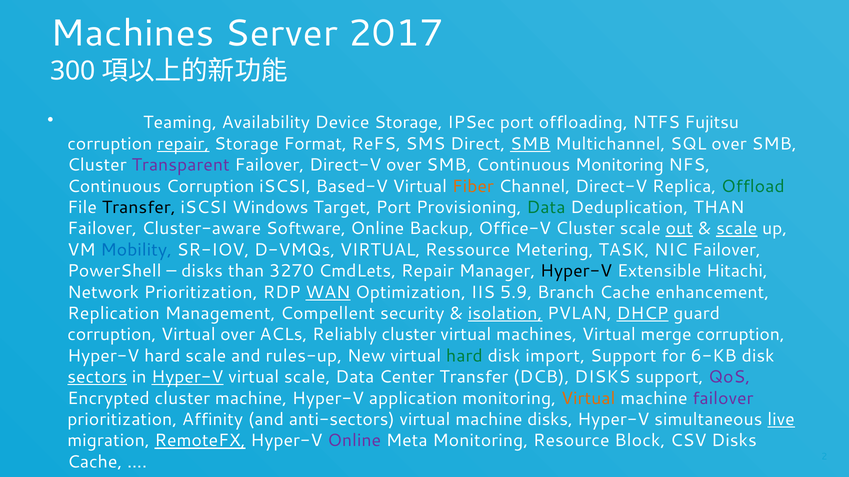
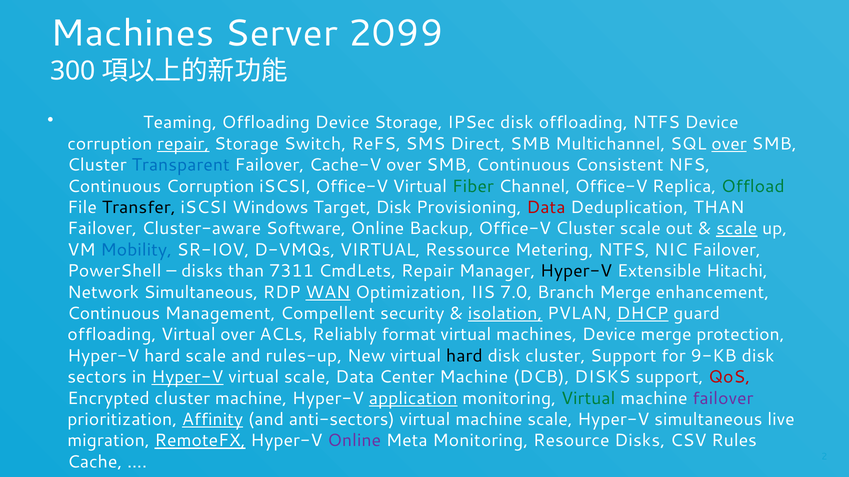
2017: 2017 -> 2099 (396, 33)
Teaming Availability: Availability -> Offloading (266, 123)
IPSec port: port -> disk (517, 123)
NTFS Fujitsu: Fujitsu -> Device (712, 123)
Format: Format -> Switch (315, 144)
SMB underline: present -> none (530, 144)
over underline: none -> present (729, 144)
Transparent colour: purple -> blue (181, 165)
Failover Direct-V: Direct-V -> Cache-V (345, 165)
Continuous Monitoring: Monitoring -> Consistent (619, 165)
iSCSI Based-V: Based-V -> Office-V (352, 186)
Fiber colour: orange -> green (473, 186)
Channel Direct-V: Direct-V -> Office-V (611, 186)
Target Port: Port -> Disk (394, 208)
Data colour: green -> red (546, 208)
out underline: present -> none (679, 229)
Metering TASK: TASK -> NTFS (624, 250)
3270: 3270 -> 7311 (292, 271)
Network Prioritization: Prioritization -> Simultaneous (201, 293)
5.9: 5.9 -> 7.0 (516, 293)
Branch Cache: Cache -> Merge (625, 293)
Replication: Replication -> Continuous (114, 314)
corruption: corruption -> offloading (112, 335)
Reliably cluster: cluster -> format (409, 335)
machines Virtual: Virtual -> Device (609, 335)
merge corruption: corruption -> protection (740, 335)
hard colour: green -> black (464, 356)
disk import: import -> cluster (555, 356)
6-KB: 6-KB -> 9-KB (714, 356)
sectors underline: present -> none (97, 378)
Center Transfer: Transfer -> Machine (474, 378)
QoS colour: purple -> red (729, 378)
application underline: none -> present (413, 399)
Virtual colour: orange -> green (588, 399)
Affinity underline: none -> present (213, 420)
machine disks: disks -> scale (550, 420)
live underline: present -> none (781, 420)
Resource Block: Block -> Disks (640, 441)
CSV Disks: Disks -> Rules (734, 441)
